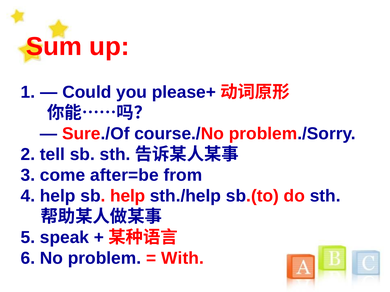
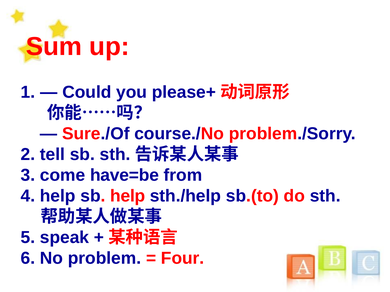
after=be: after=be -> have=be (125, 175)
With: With -> Four (183, 259)
